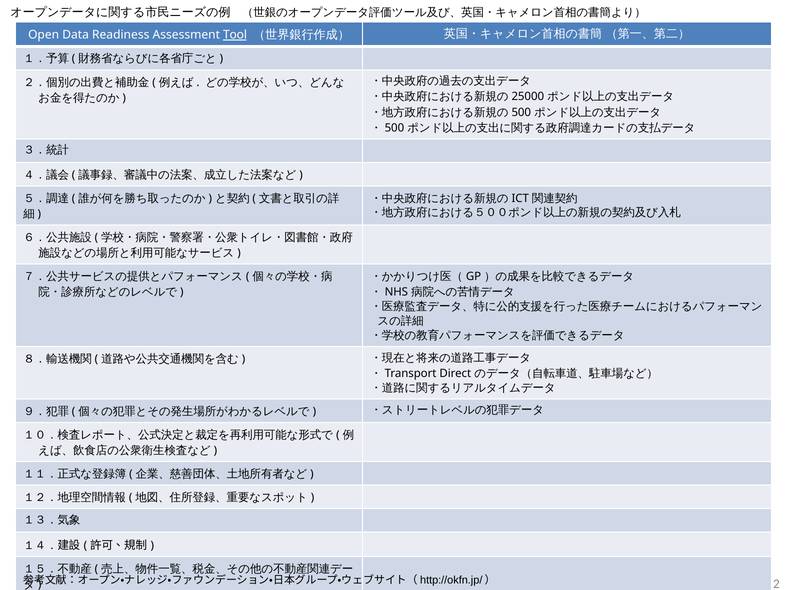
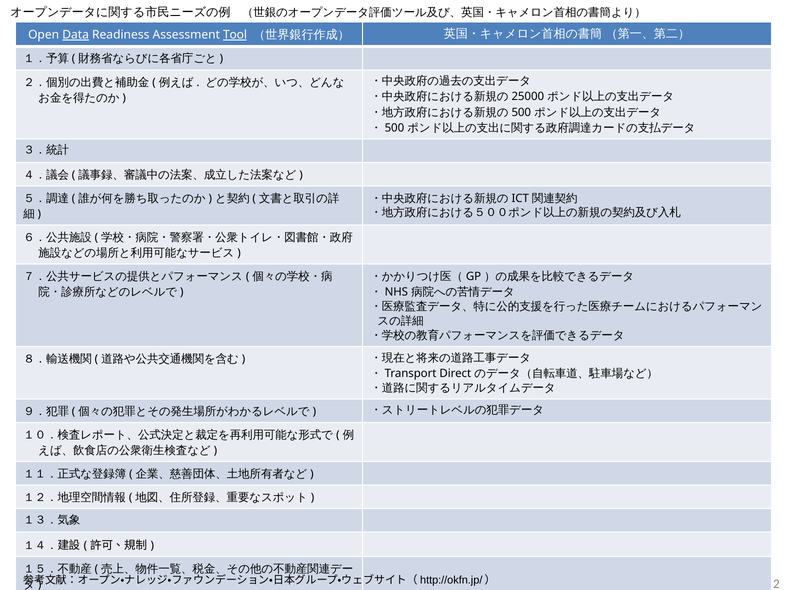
Data underline: none -> present (76, 35)
